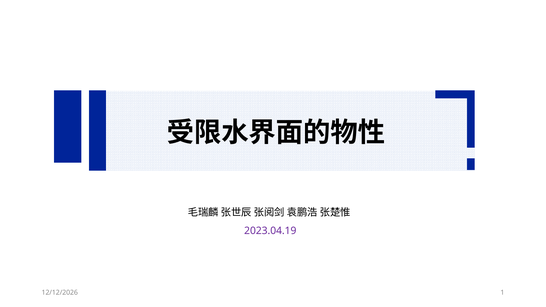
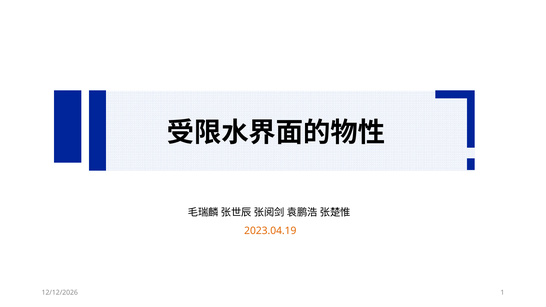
2023.04.19 colour: purple -> orange (270, 231)
